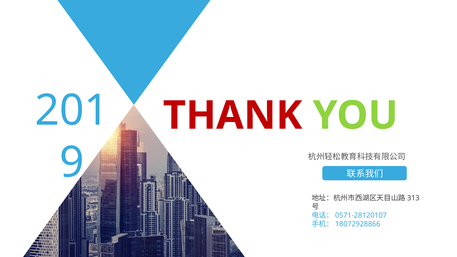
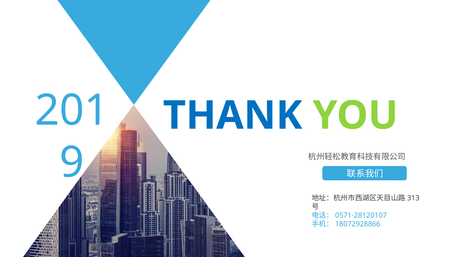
THANK colour: red -> blue (233, 116)
